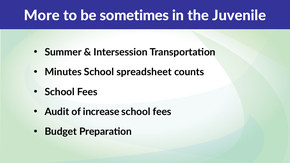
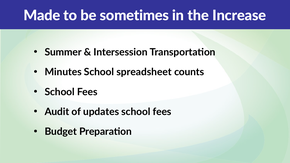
More: More -> Made (42, 16)
Juvenile: Juvenile -> Increase (239, 16)
increase: increase -> updates (101, 112)
